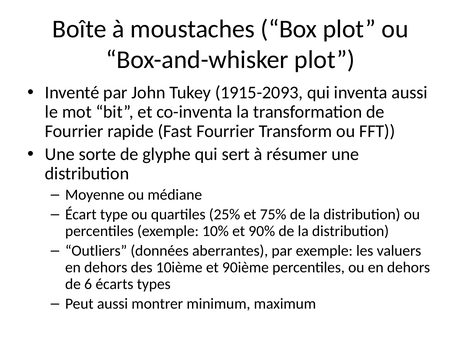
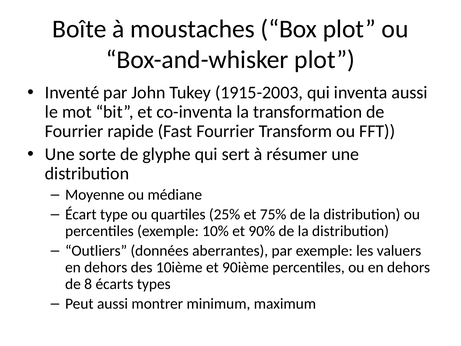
1915-2093: 1915-2093 -> 1915-2003 (259, 93)
6: 6 -> 8 (88, 284)
